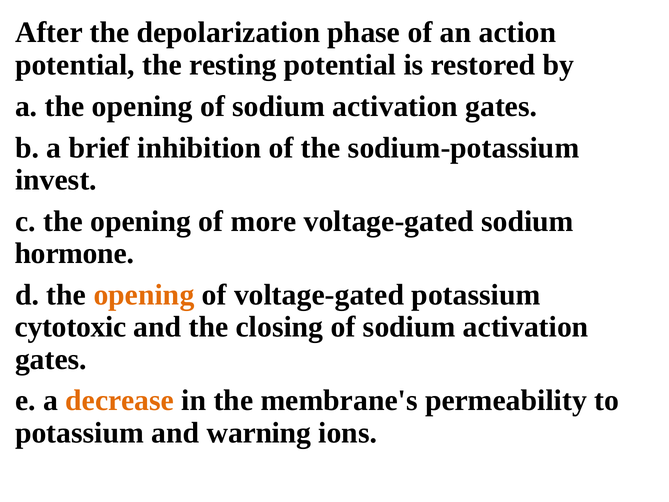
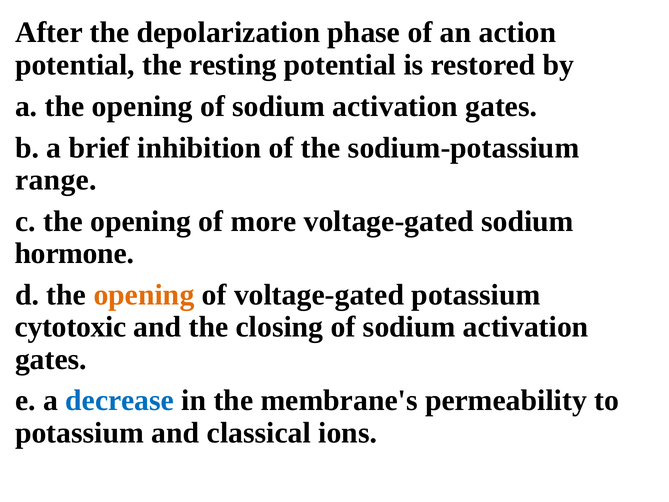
invest: invest -> range (56, 180)
decrease colour: orange -> blue (120, 400)
warning: warning -> classical (259, 433)
